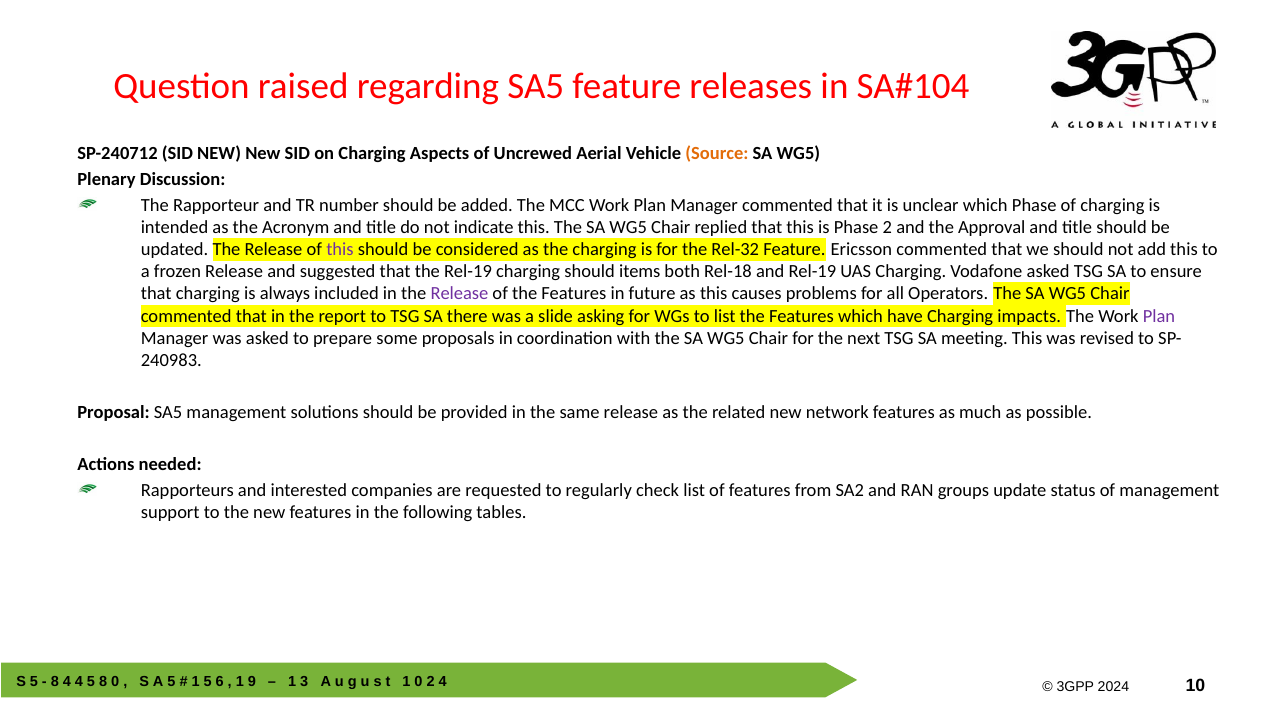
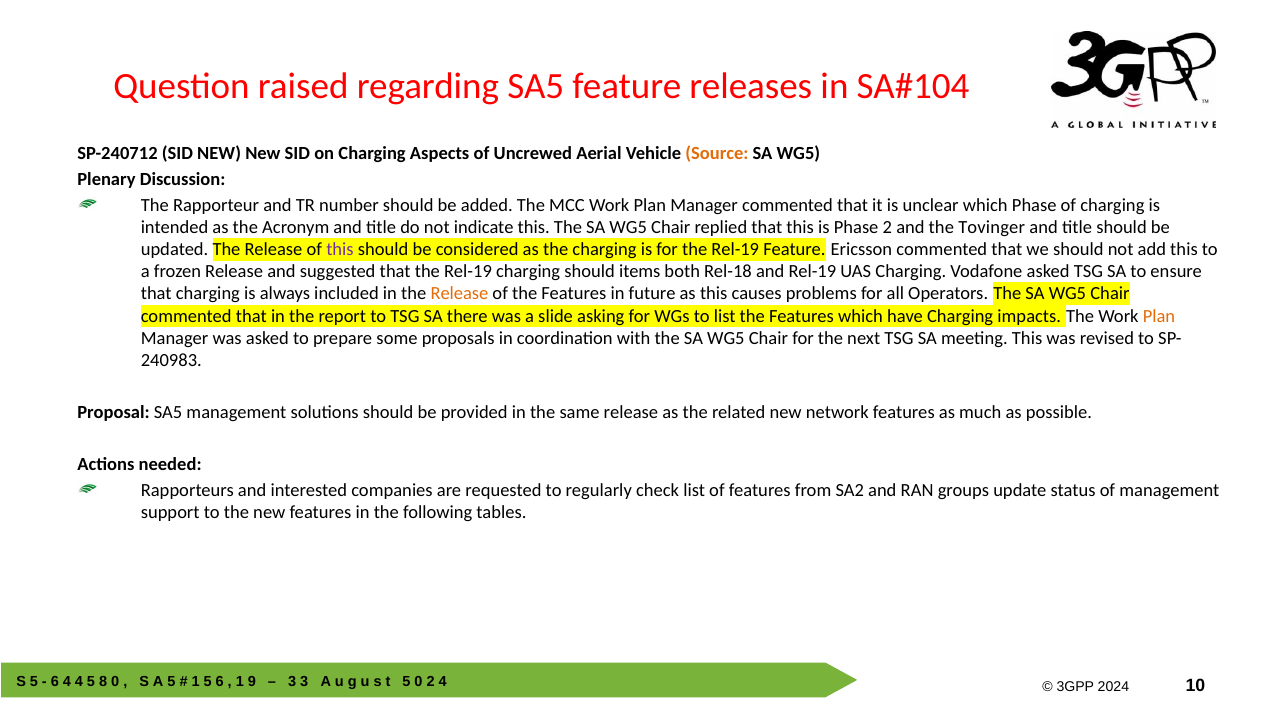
Approval: Approval -> Tovinger (992, 227)
for the Rel-32: Rel-32 -> Rel-19 (735, 249)
Release colour: purple -> orange (459, 294)
Plan colour: purple -> orange (1159, 316)
8: 8 -> 6 (55, 682)
1: 1 -> 3 (292, 682)
1: 1 -> 5 (406, 682)
